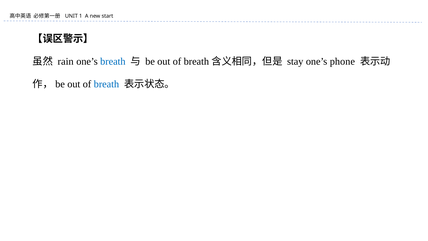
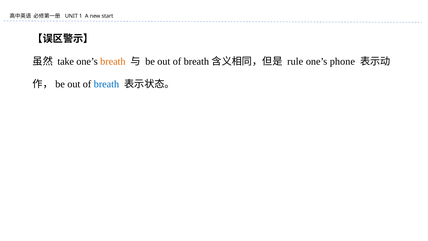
rain: rain -> take (66, 61)
breath colour: blue -> orange (113, 61)
stay: stay -> rule (295, 61)
